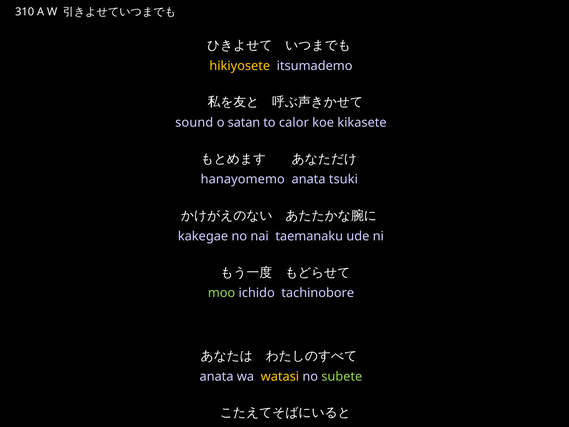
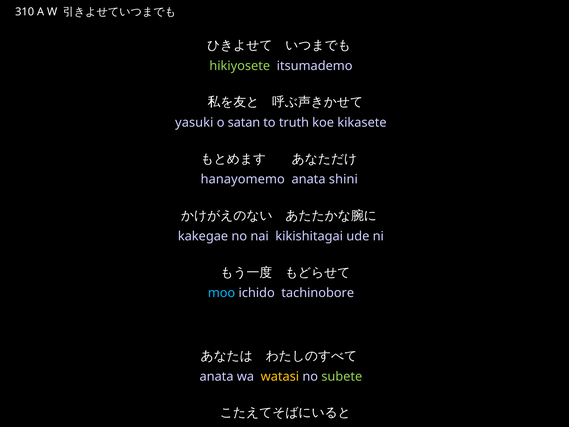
hikiyosete colour: yellow -> light green (240, 66)
sound: sound -> yasuki (194, 123)
calor: calor -> truth (294, 123)
tsuki: tsuki -> shini (343, 179)
taemanaku: taemanaku -> kikishitagai (309, 236)
moo colour: light green -> light blue (222, 293)
